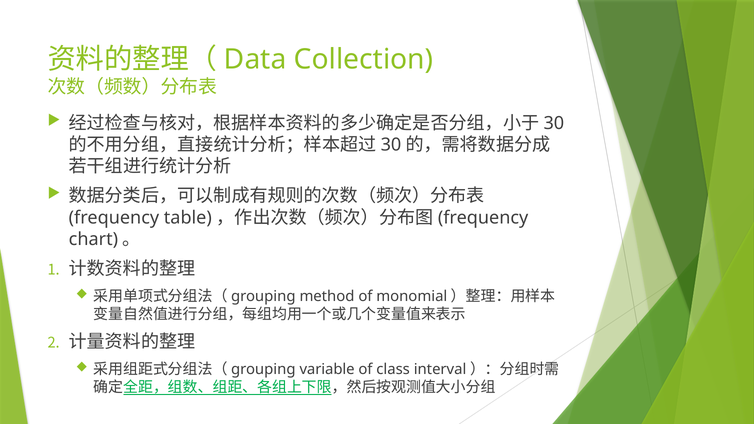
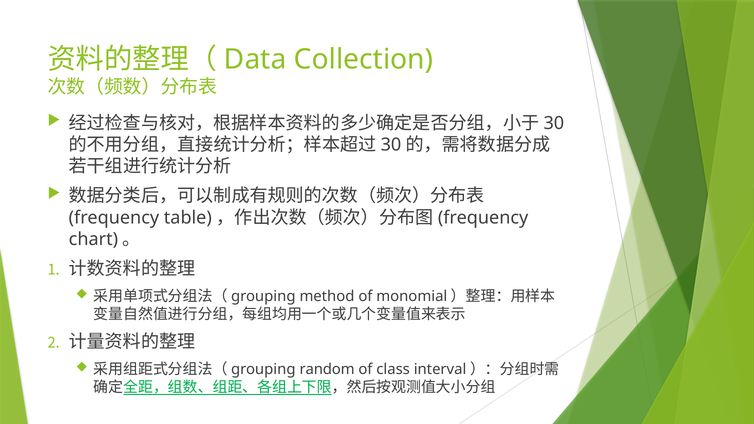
variable: variable -> random (327, 370)
